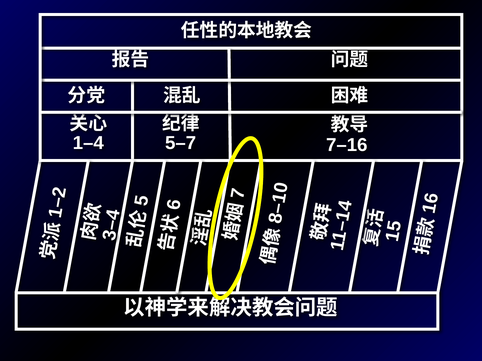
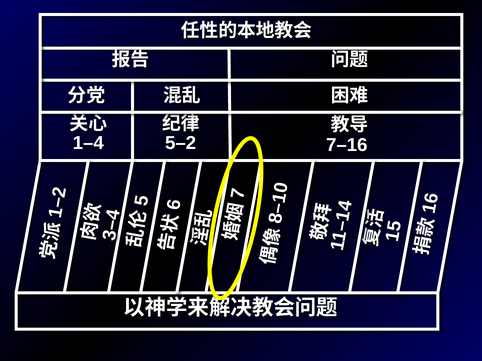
5–7: 5–7 -> 5–2 (181, 143)
